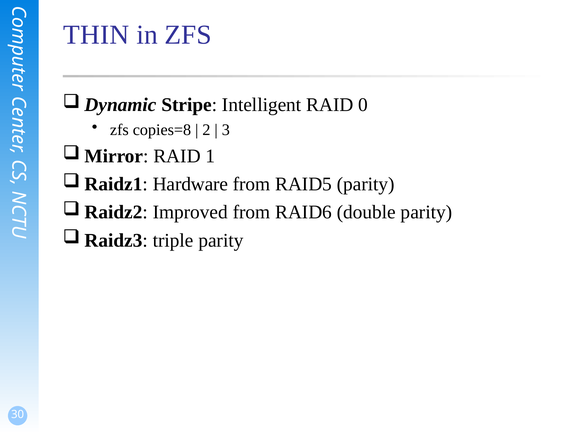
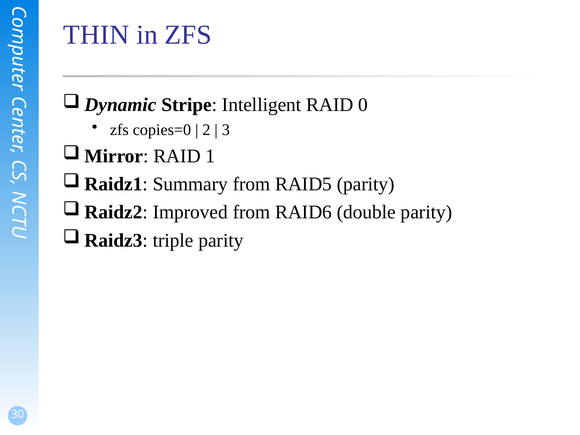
copies=8: copies=8 -> copies=0 (162, 130)
Hardware: Hardware -> Summary (190, 184)
